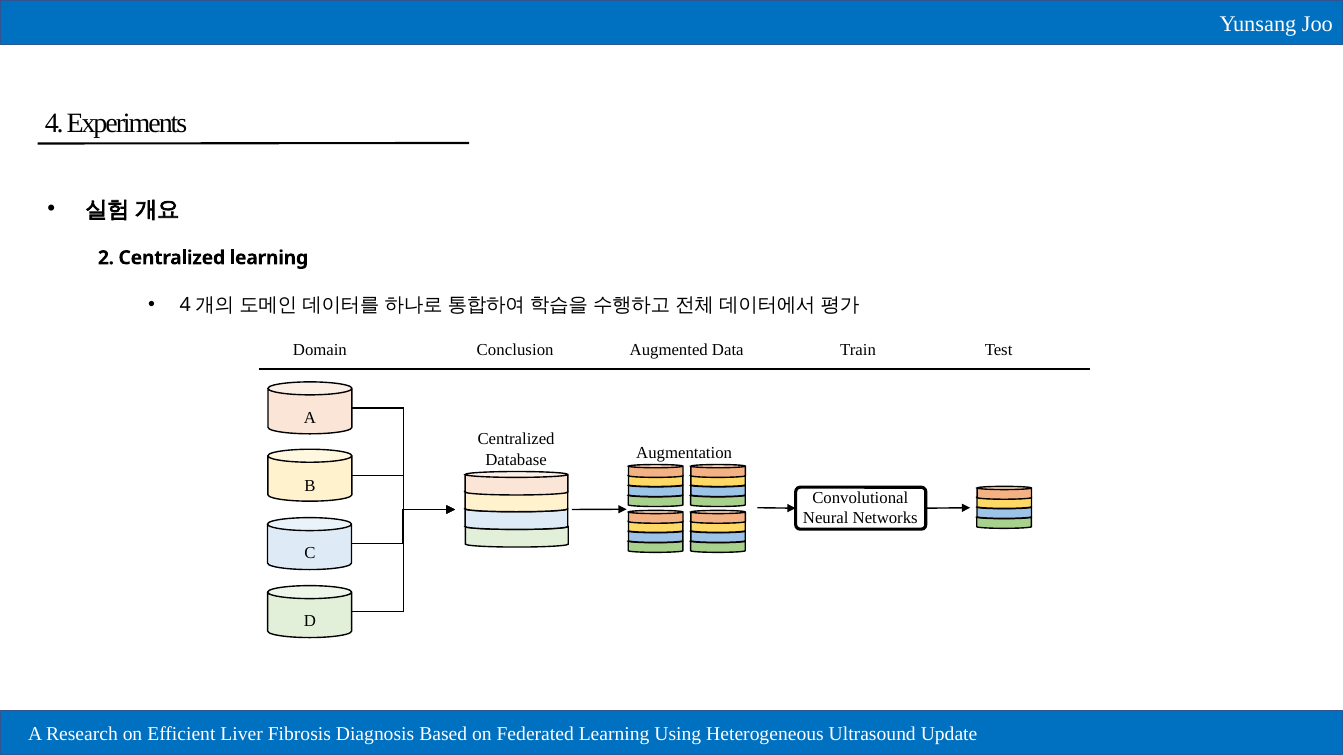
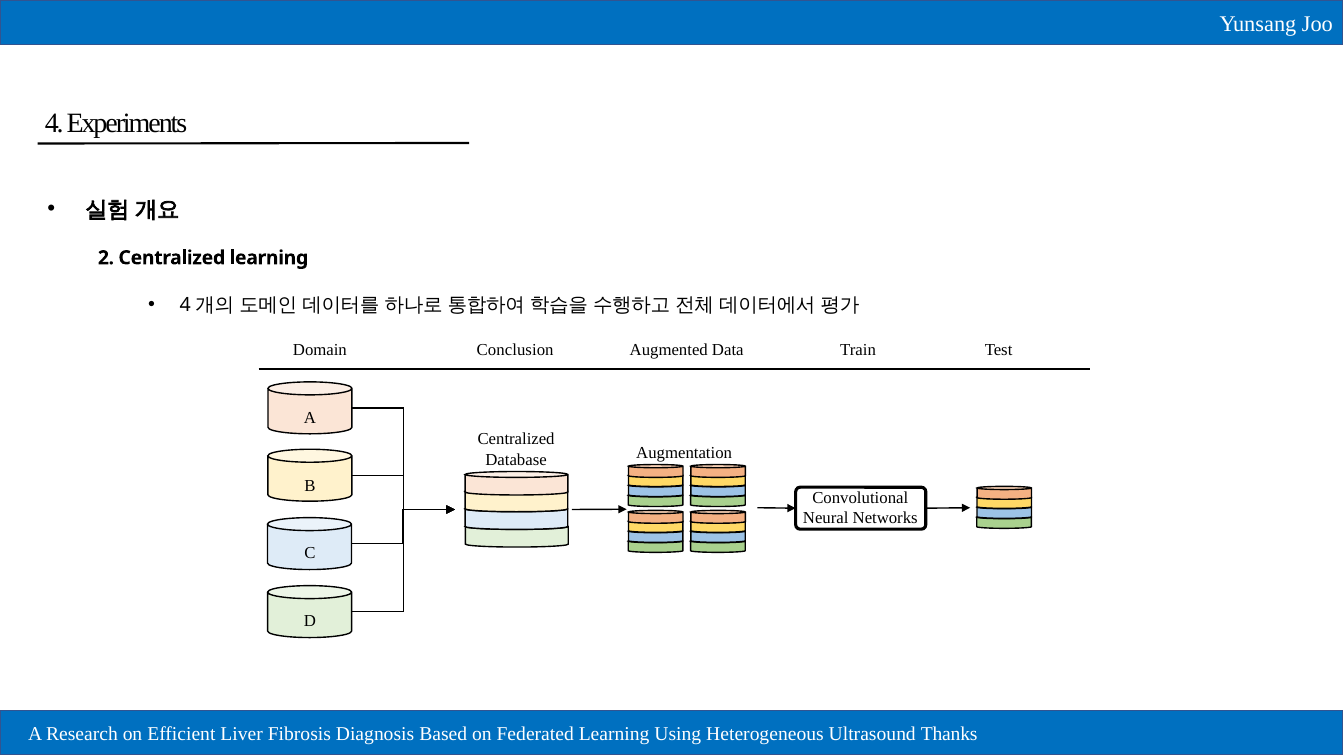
Update: Update -> Thanks (949, 734)
